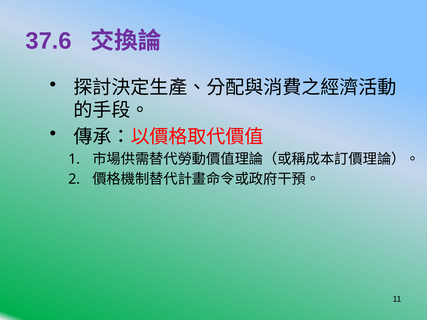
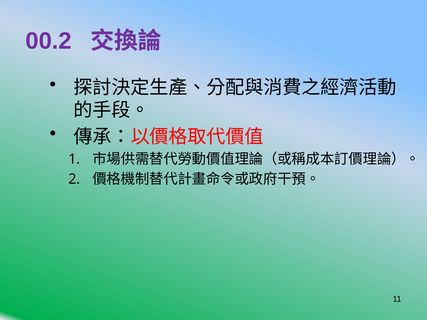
37.6: 37.6 -> 00.2 (49, 41)
